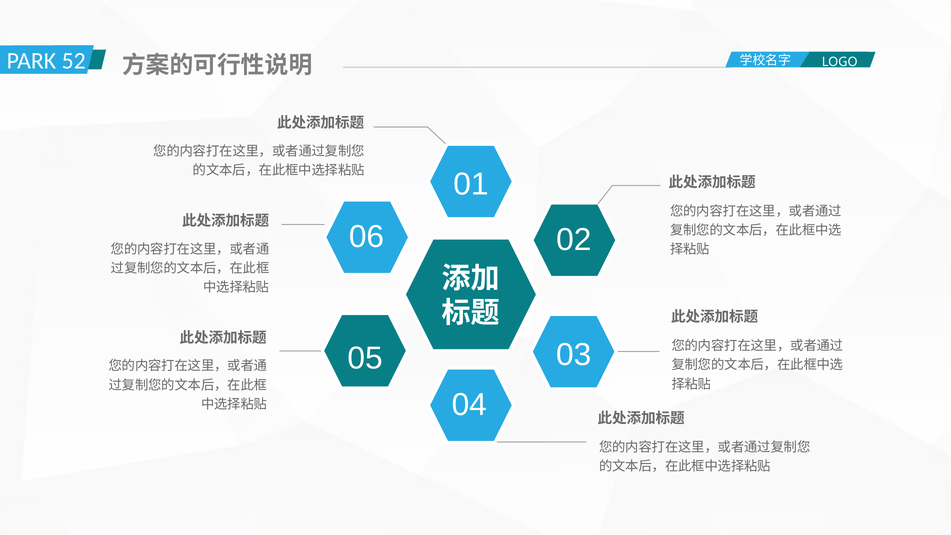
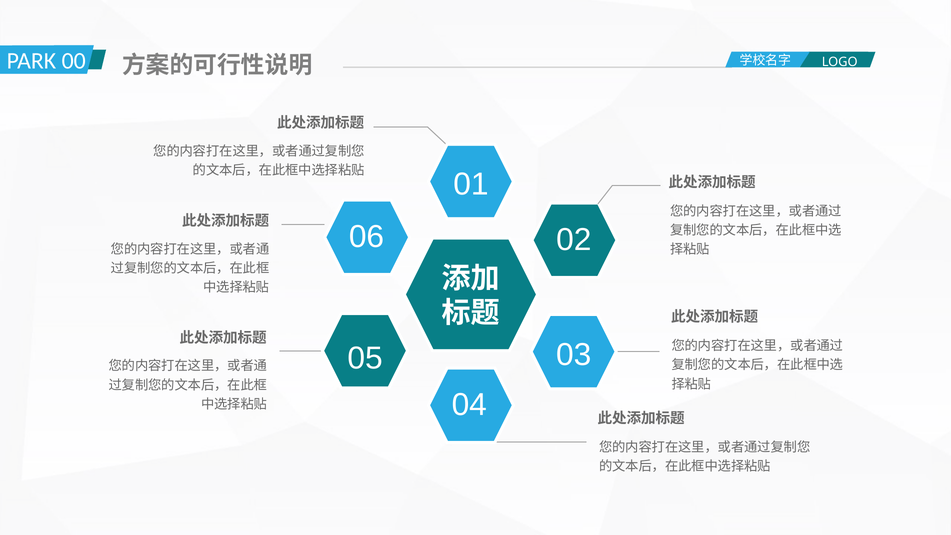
52: 52 -> 00 (74, 61)
